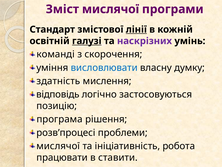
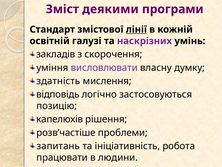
Зміст мислячої: мислячої -> деякими (110, 9)
галузі underline: present -> none (87, 41)
команді: команді -> закладів (56, 54)
висловлювати colour: blue -> purple (104, 67)
програма: програма -> капелюхів (60, 119)
розв’процесі: розв’процесі -> розв’частіше (66, 132)
мислячої: мислячої -> запитань (58, 146)
ставити: ставити -> людини (118, 157)
